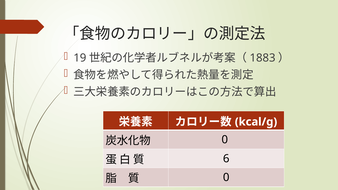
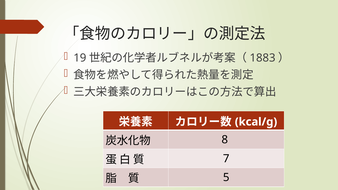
0: 0 -> 8 (225, 140)
6: 6 -> 7 (226, 159)
0: 0 -> 5 (226, 178)
